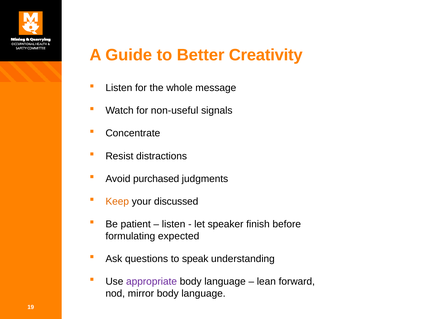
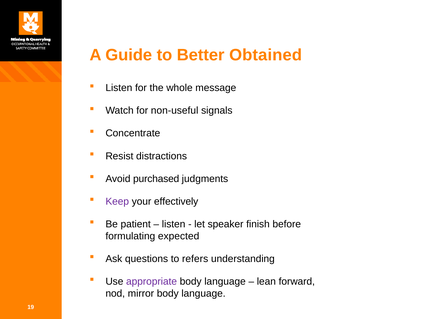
Creativity: Creativity -> Obtained (266, 55)
Keep colour: orange -> purple (117, 201)
discussed: discussed -> effectively (176, 201)
speak: speak -> refers (195, 259)
